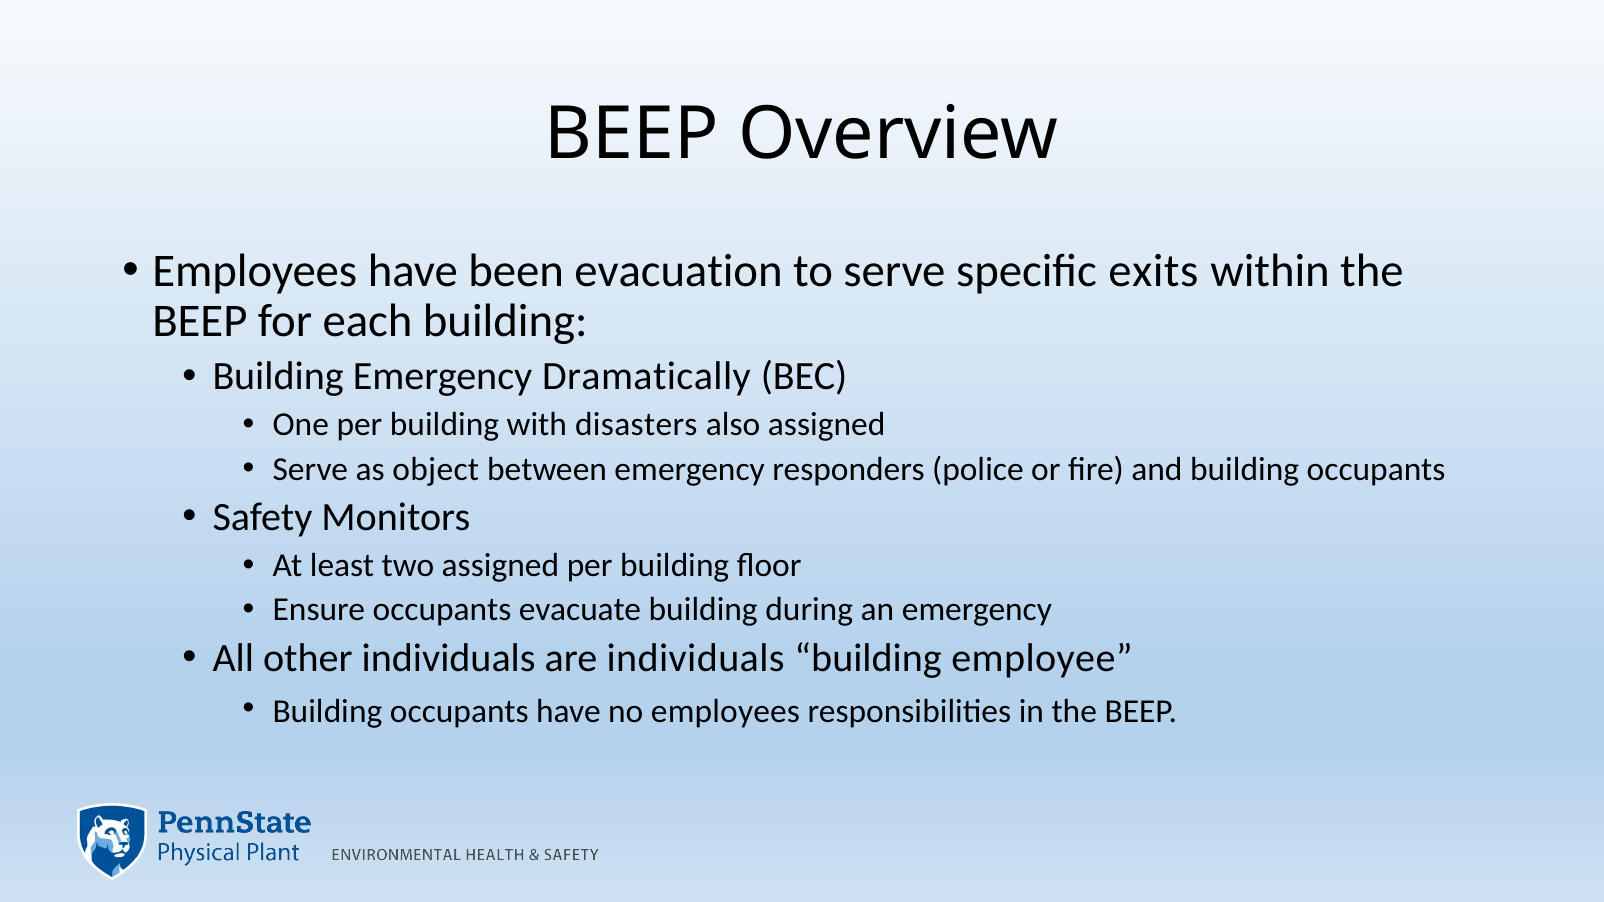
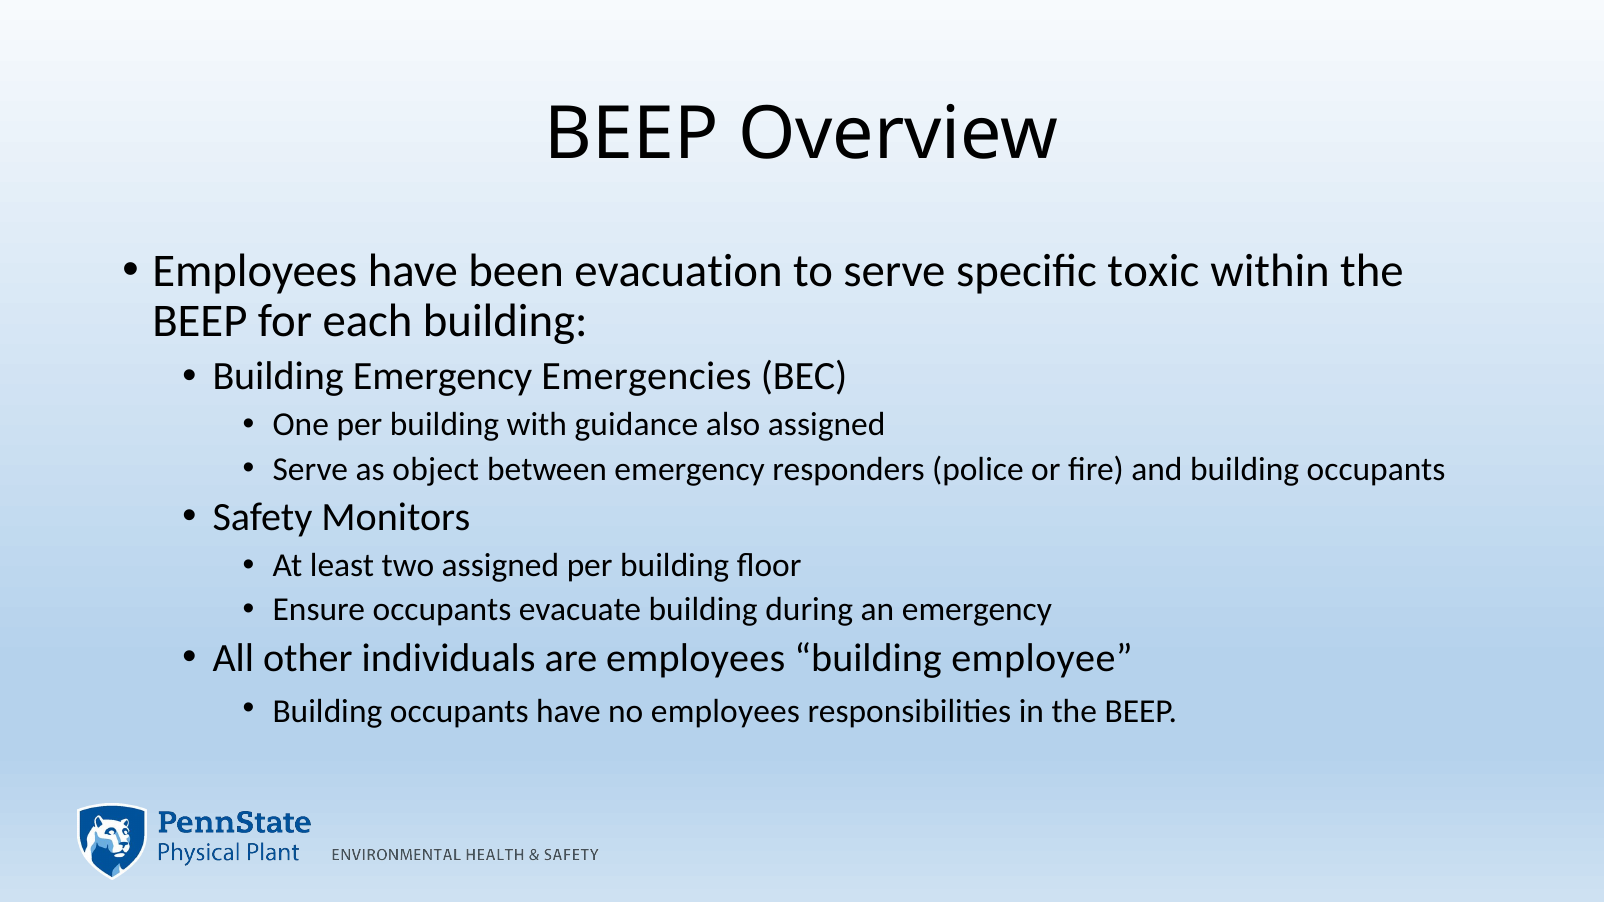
exits: exits -> toxic (1153, 271)
Dramatically: Dramatically -> Emergencies (646, 377)
disasters: disasters -> guidance (636, 425)
are individuals: individuals -> employees (696, 658)
